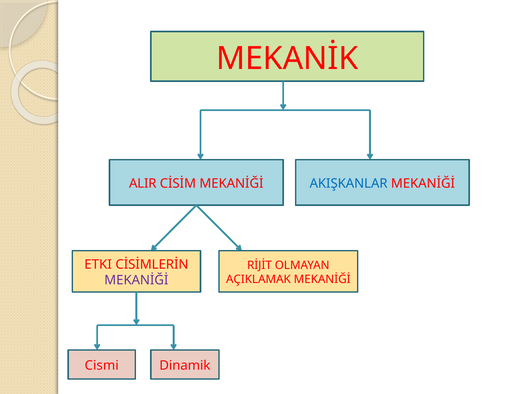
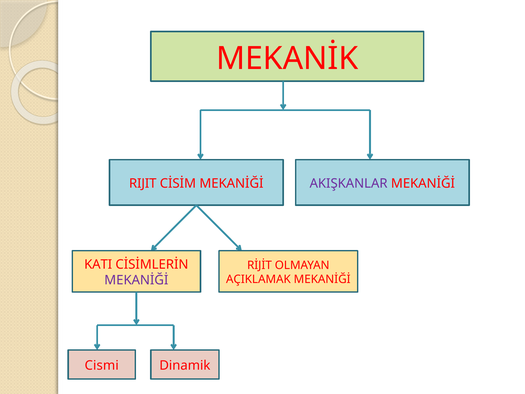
ALIR: ALIR -> RIJIT (143, 183)
AKIŞKANLAR colour: blue -> purple (349, 183)
ETKI: ETKI -> KATI (98, 264)
